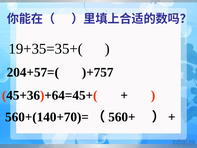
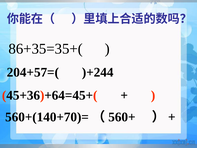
19+35=35+(: 19+35=35+( -> 86+35=35+( (46, 49)
)+757: )+757 -> )+244 (98, 72)
